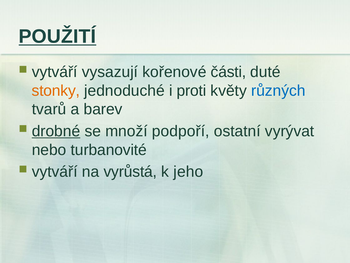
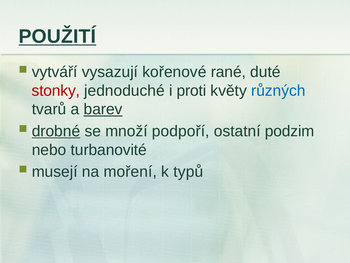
části: části -> rané (228, 72)
stonky colour: orange -> red (56, 90)
barev underline: none -> present (103, 109)
vyrývat: vyrývat -> podzim (290, 131)
vytváří: vytváří -> musejí (55, 171)
vyrůstá: vyrůstá -> moření (130, 171)
jeho: jeho -> typů (188, 171)
